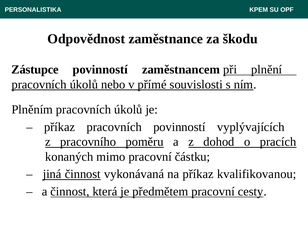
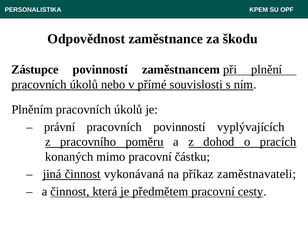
příkaz: příkaz -> právní (60, 127)
kvalifikovanou: kvalifikovanou -> zaměstnavateli (257, 174)
